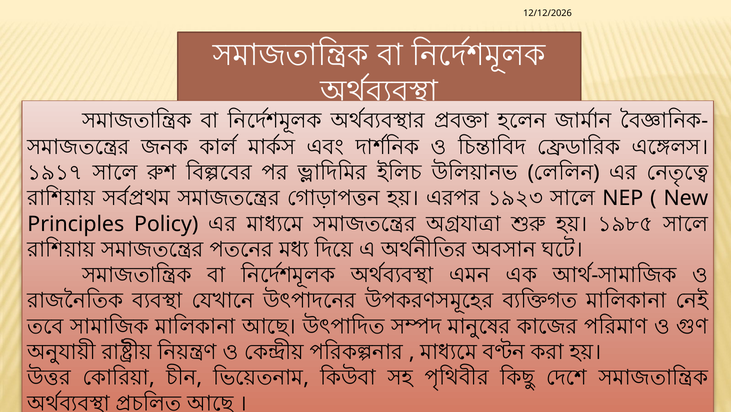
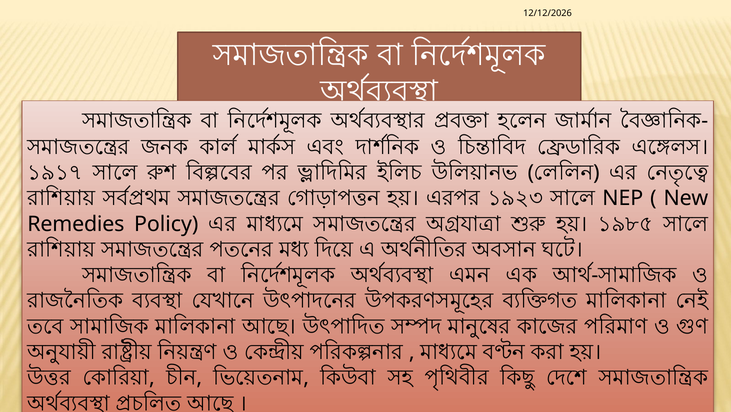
Principles: Principles -> Remedies (76, 224)
